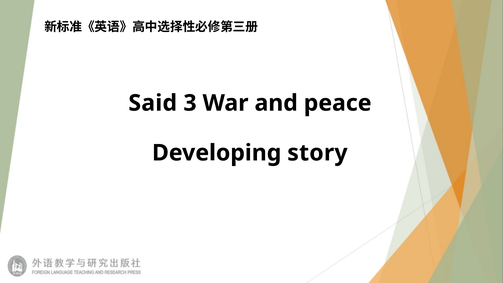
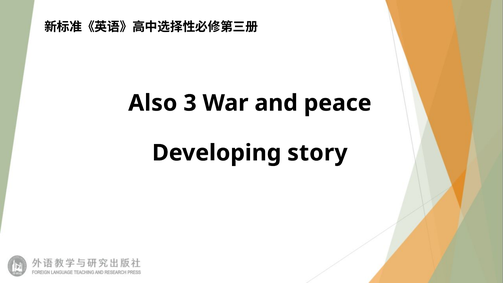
Said: Said -> Also (153, 103)
